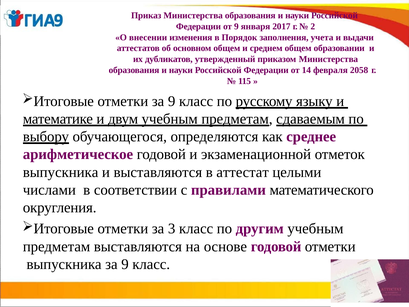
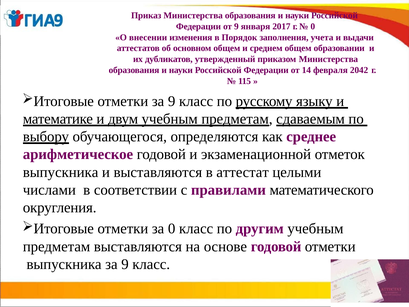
2: 2 -> 0 (313, 26)
2058: 2058 -> 2042 (359, 70)
за 3: 3 -> 0 (172, 229)
